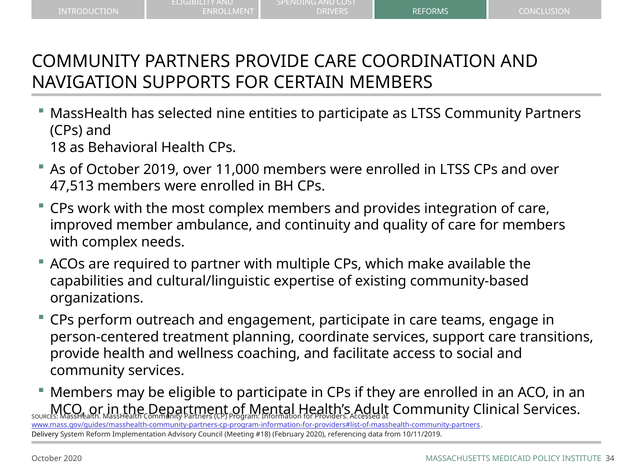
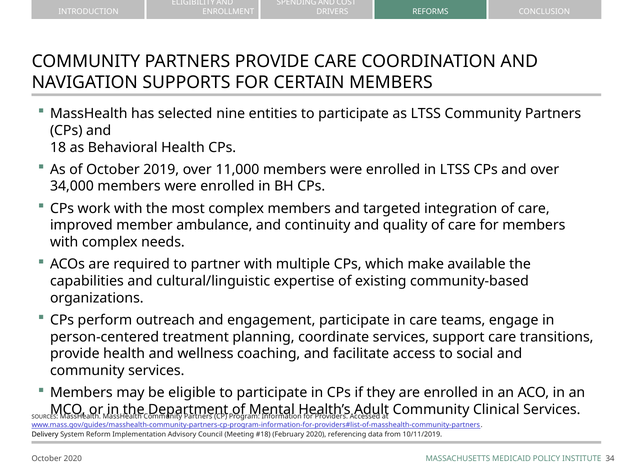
47,513: 47,513 -> 34,000 (72, 187)
provides: provides -> targeted (392, 209)
